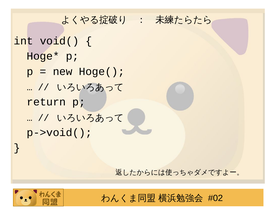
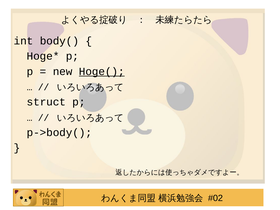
void(: void( -> body( (59, 41)
Hoge( underline: none -> present (102, 71)
return: return -> struct (46, 102)
p->void(: p->void( -> p->body( (59, 132)
